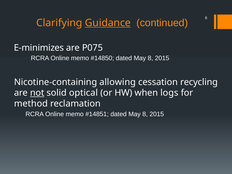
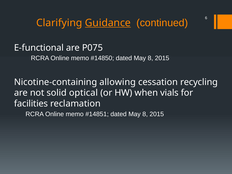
E-minimizes: E-minimizes -> E-functional (39, 48)
not underline: present -> none (37, 93)
logs: logs -> vials (169, 93)
method: method -> facilities (31, 104)
